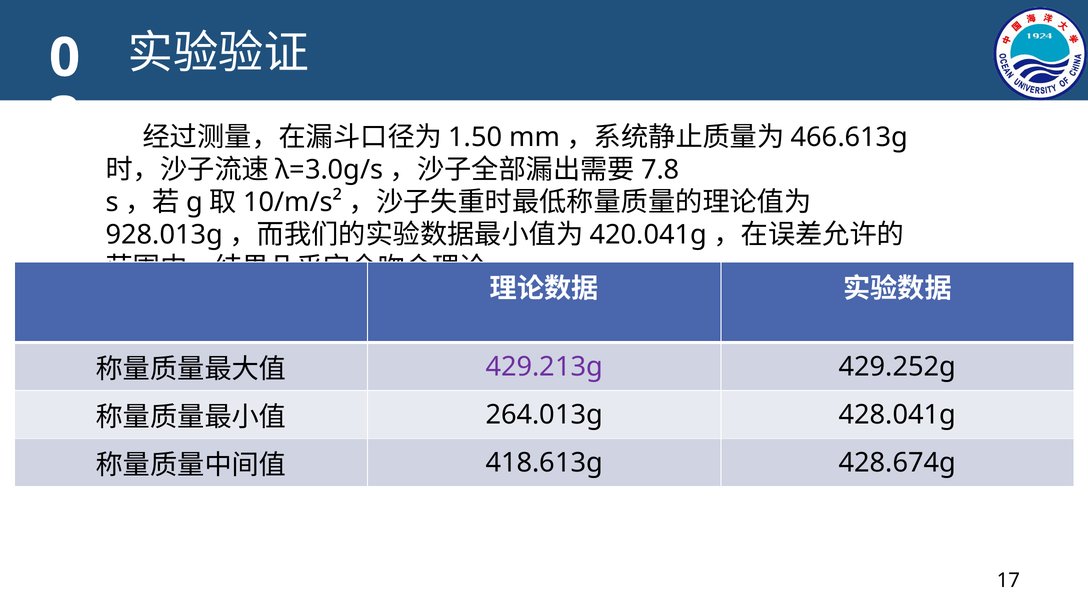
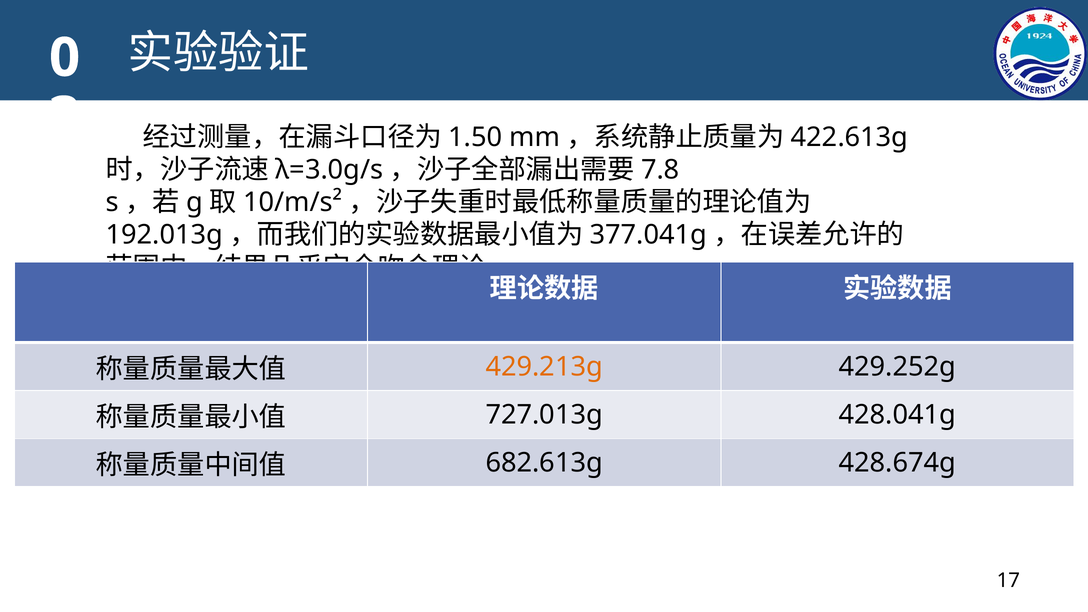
466.613g: 466.613g -> 422.613g (850, 137)
928.013g: 928.013g -> 192.013g (164, 235)
420.041g: 420.041g -> 377.041g (648, 235)
429.213g colour: purple -> orange (544, 367)
264.013g: 264.013g -> 727.013g (544, 415)
418.613g: 418.613g -> 682.613g (544, 463)
